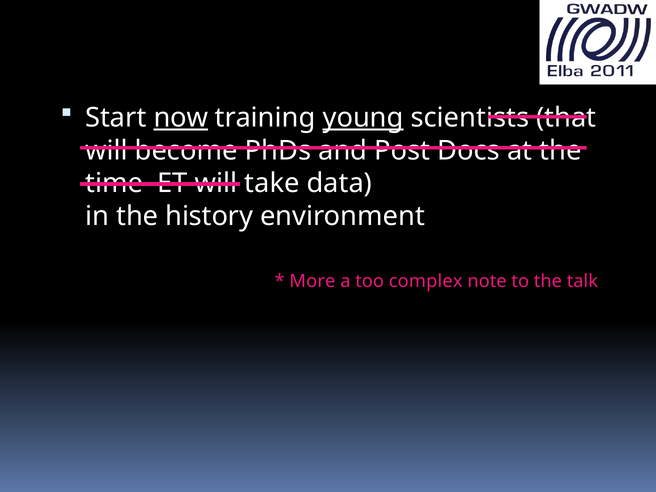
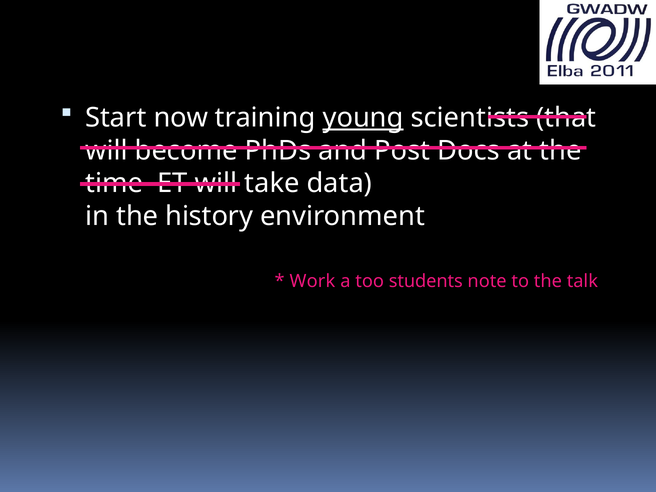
now underline: present -> none (181, 118)
More: More -> Work (312, 281)
complex: complex -> students (426, 281)
